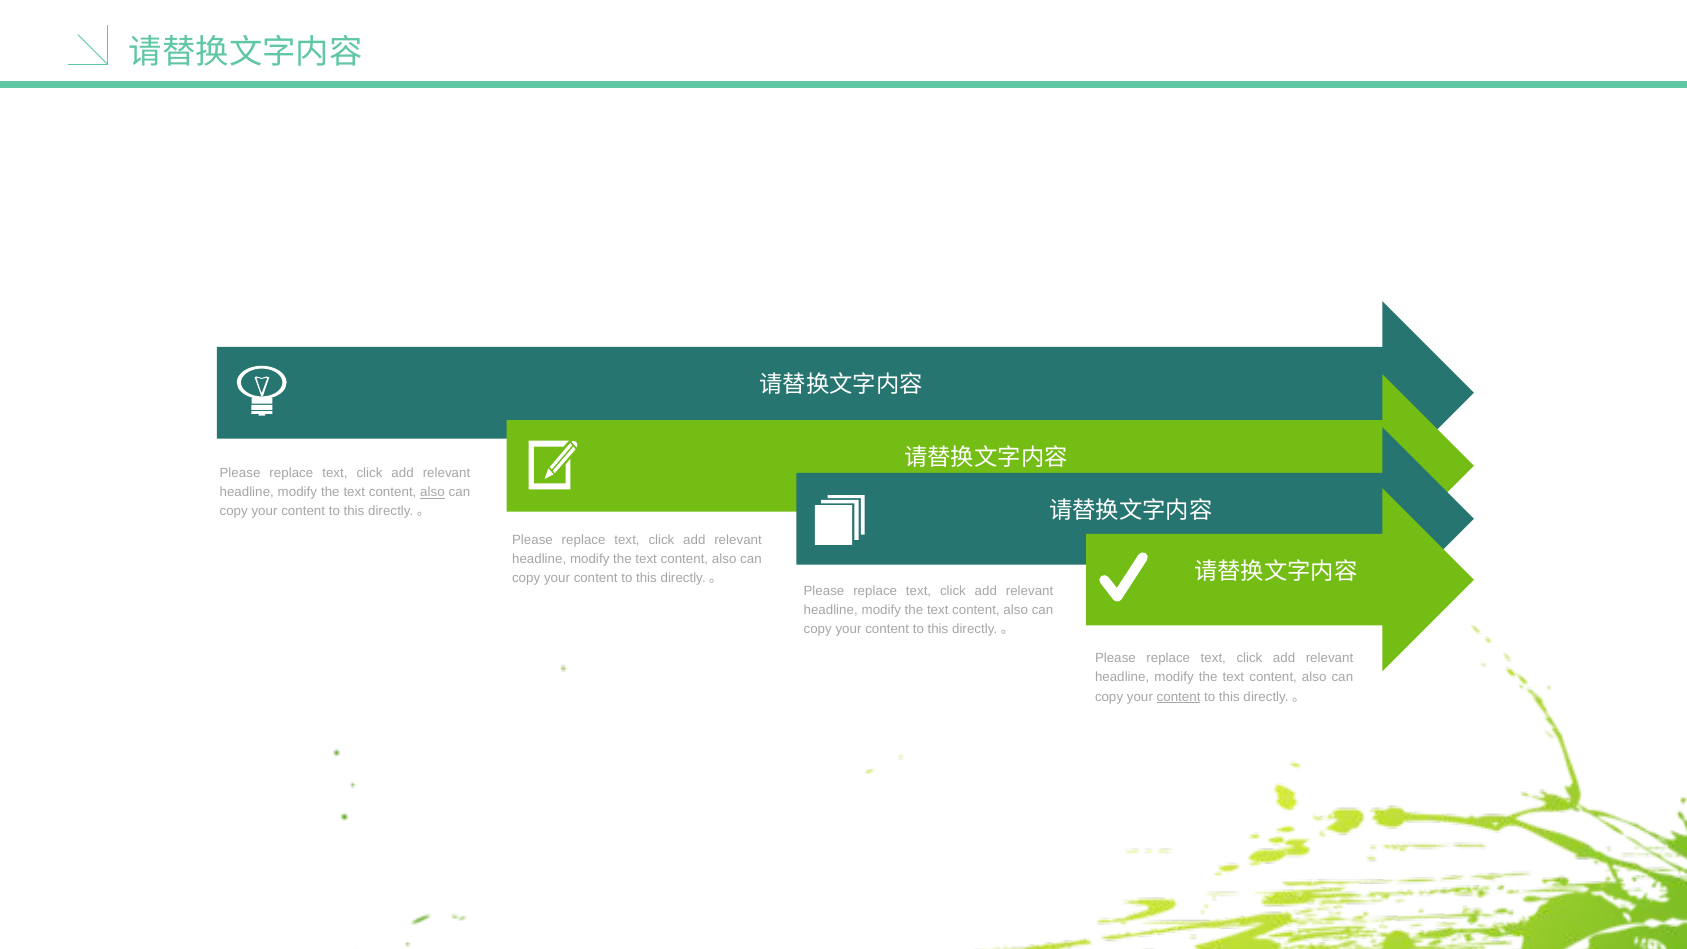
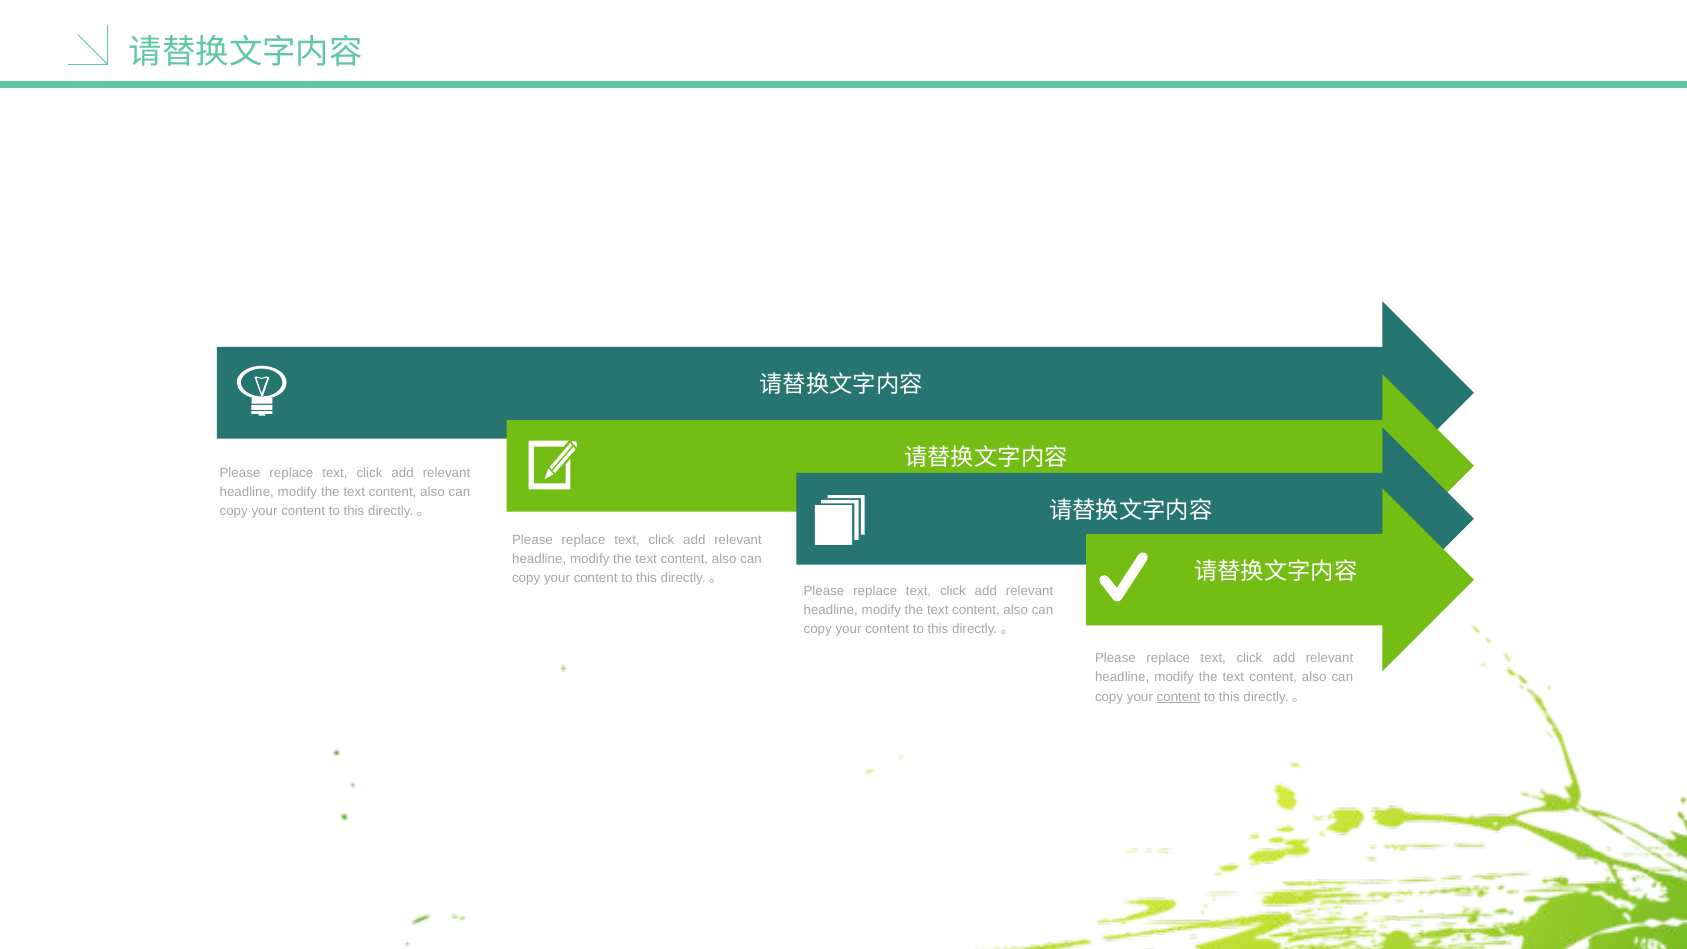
also underline: present -> none (432, 492)
